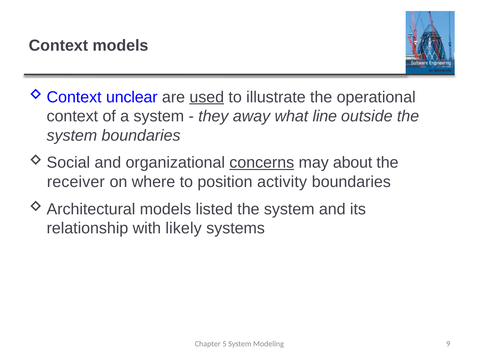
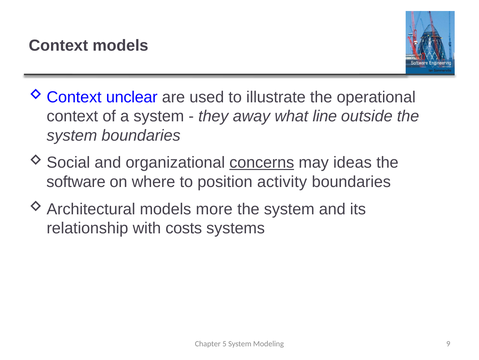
used underline: present -> none (207, 97)
about: about -> ideas (352, 162)
receiver: receiver -> software (76, 182)
listed: listed -> more (214, 209)
likely: likely -> costs (184, 228)
